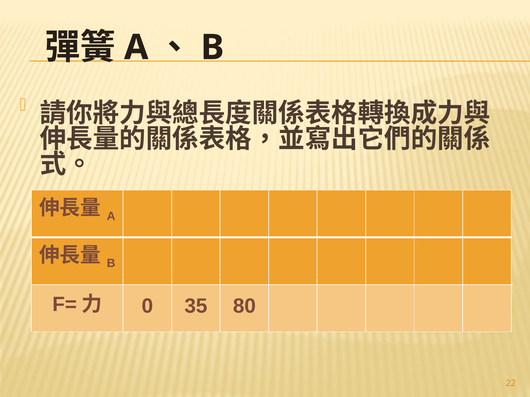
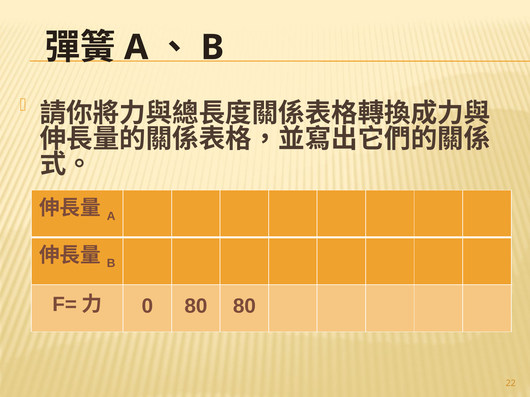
0 35: 35 -> 80 (196, 306)
